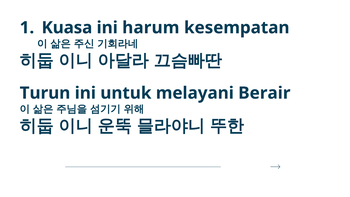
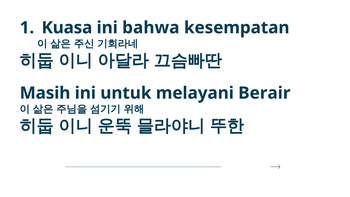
harum: harum -> bahwa (151, 28)
Turun: Turun -> Masih (45, 93)
